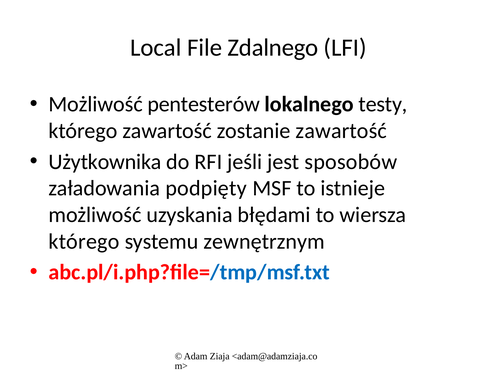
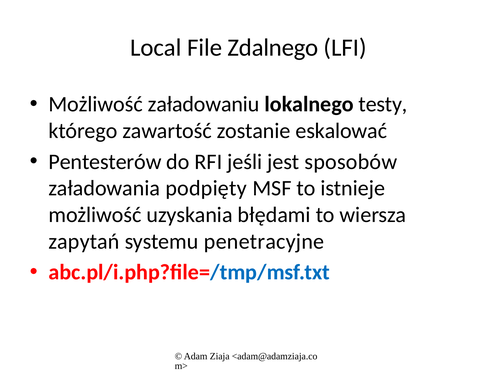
pentesterów: pentesterów -> załadowaniu (204, 104)
zostanie zawartość: zawartość -> eskalować (341, 131)
Użytkownika: Użytkownika -> Pentesterów (105, 162)
którego: którego -> zapytań (84, 241)
zewnętrznym: zewnętrznym -> penetracyjne (264, 241)
